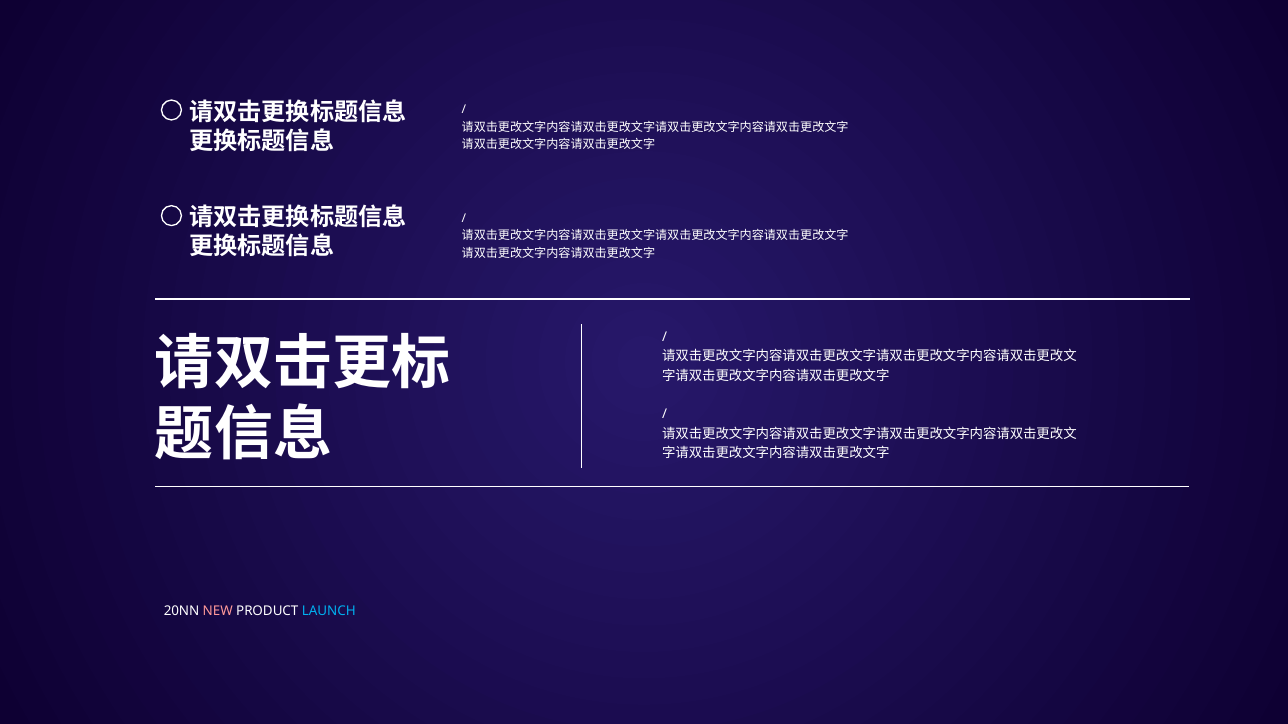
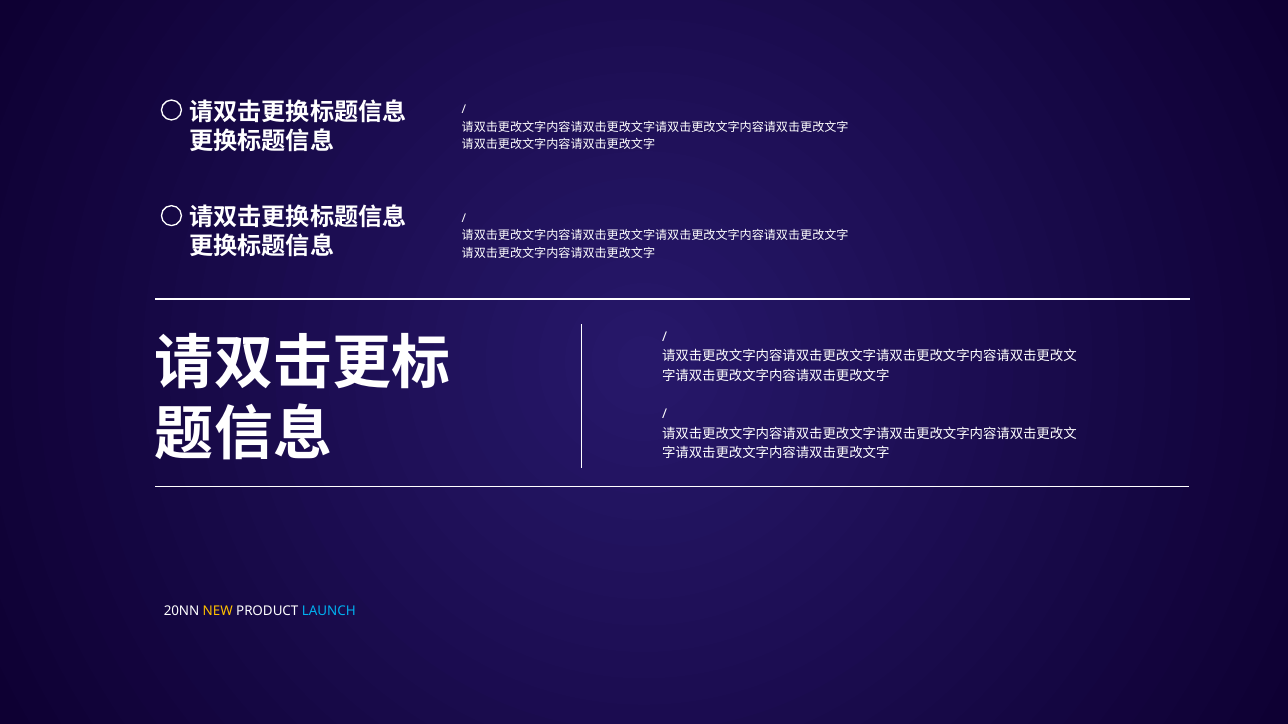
NEW colour: pink -> yellow (218, 611)
